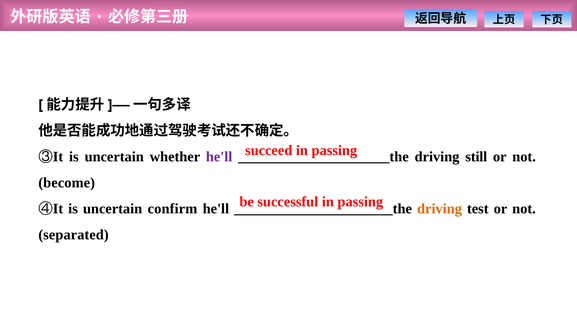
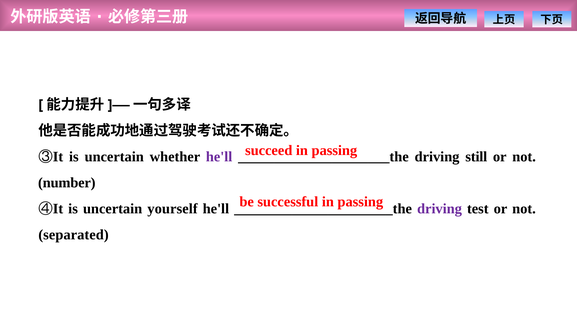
become: become -> number (67, 183)
confirm: confirm -> yourself (173, 209)
driving colour: orange -> purple (440, 209)
